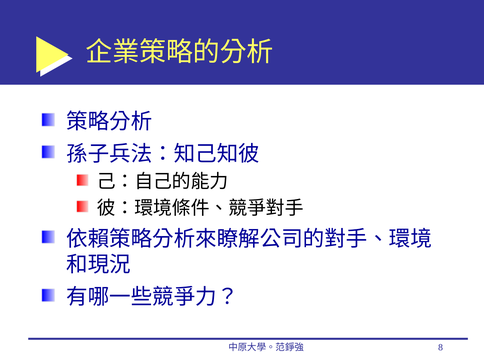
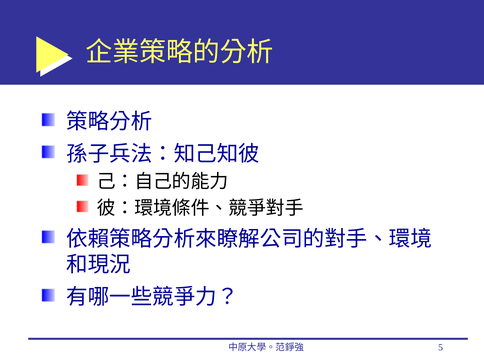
8: 8 -> 5 (441, 348)
